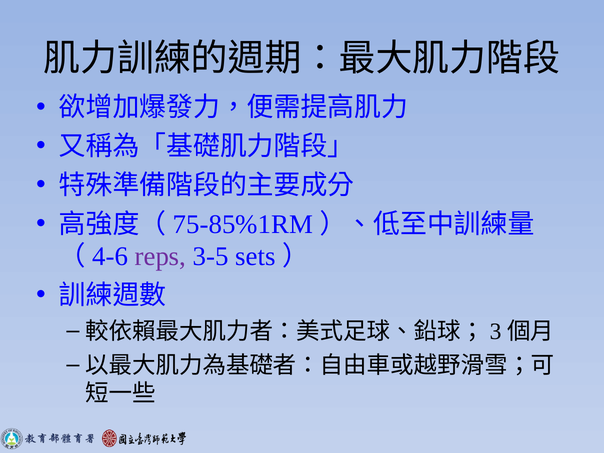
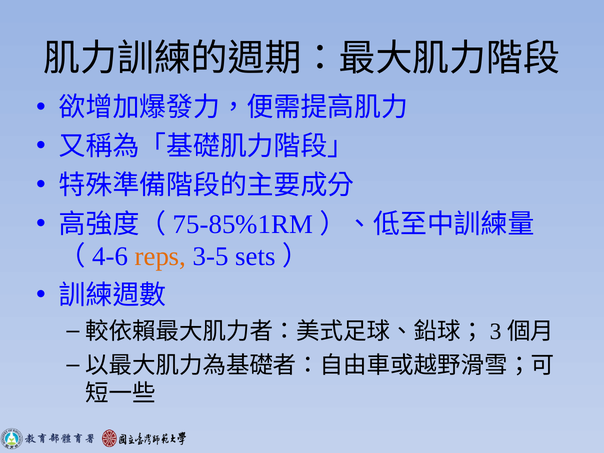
reps colour: purple -> orange (160, 257)
